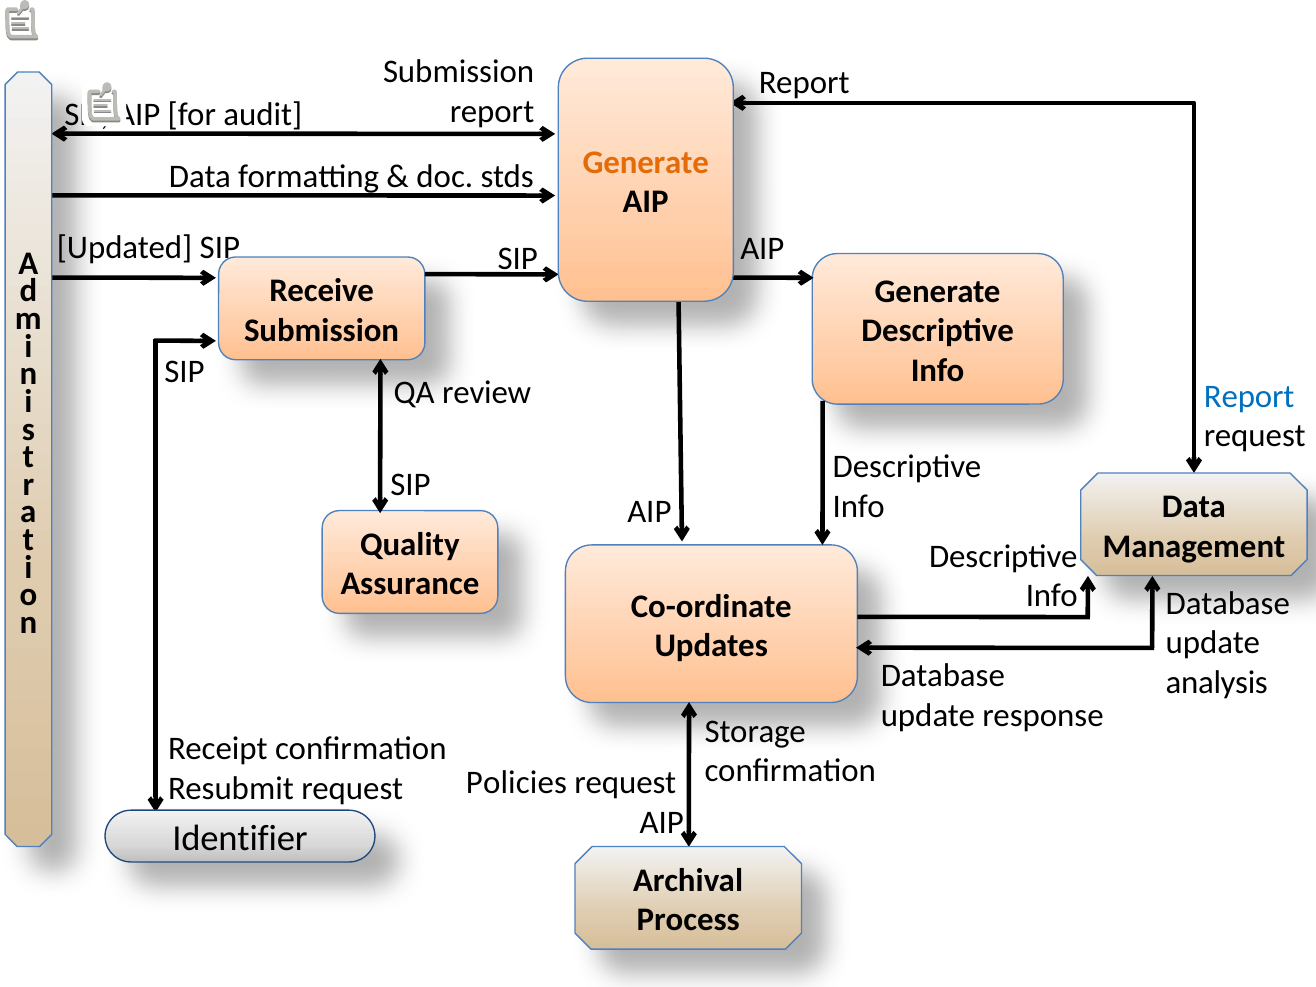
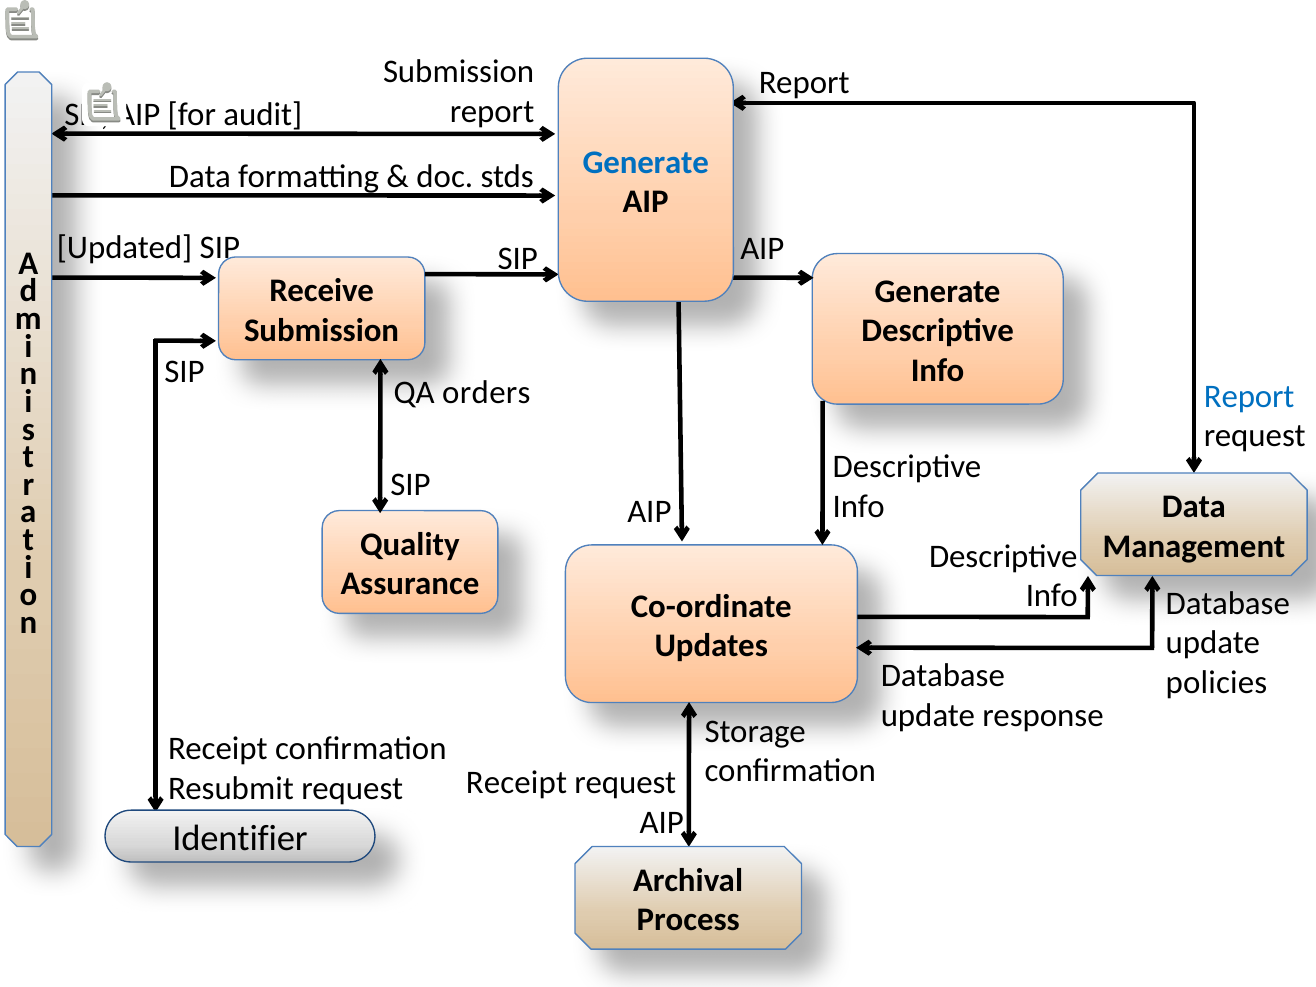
Generate colour: orange -> blue (646, 162)
review: review -> orders (486, 393)
analysis: analysis -> policies (1217, 683)
Policies: Policies -> Receipt (516, 783)
